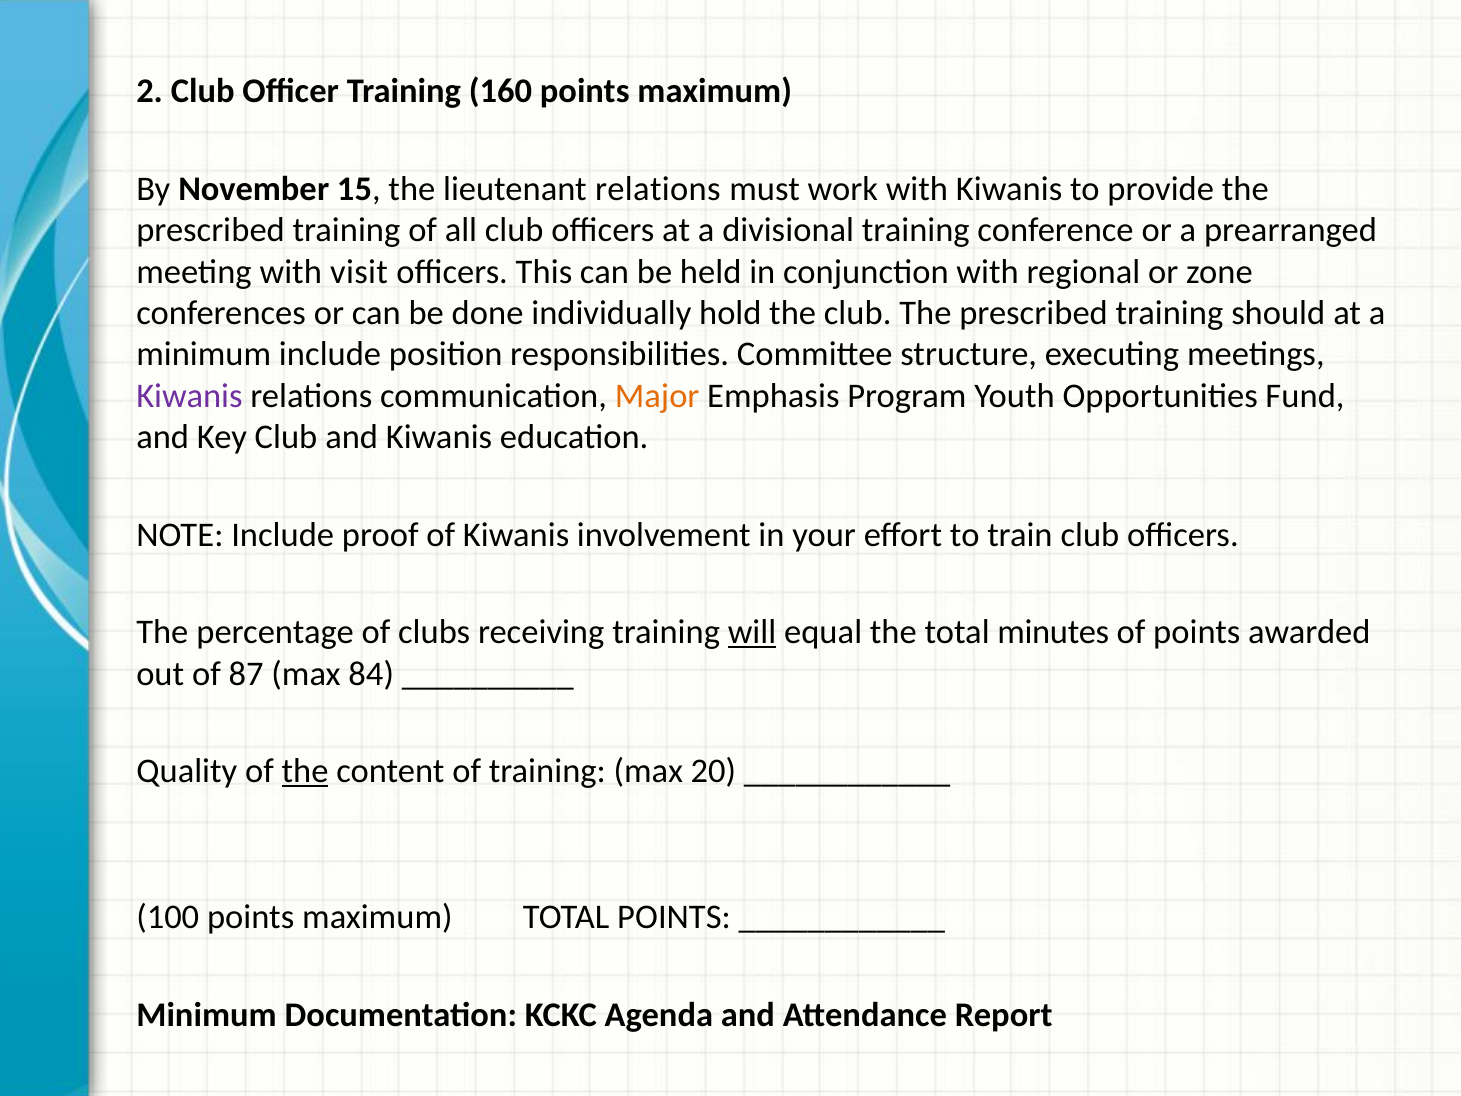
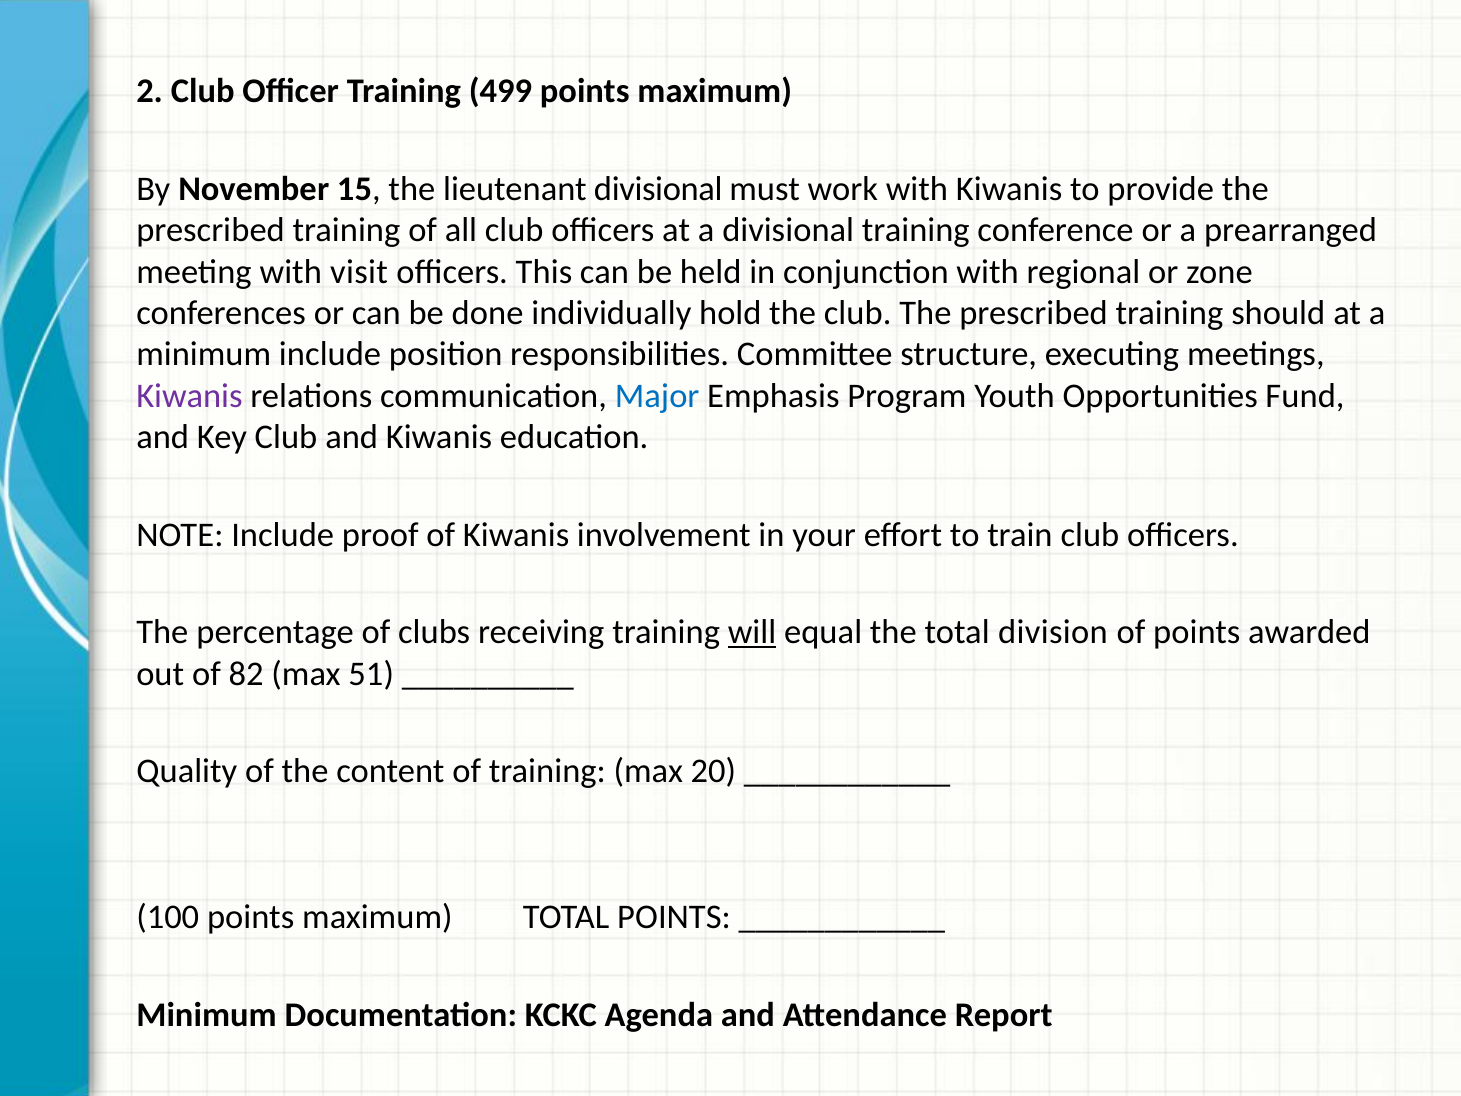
160: 160 -> 499 (500, 91)
lieutenant relations: relations -> divisional (658, 189)
Major colour: orange -> blue (657, 396)
minutes: minutes -> division (1053, 632)
87: 87 -> 82 (246, 673)
84: 84 -> 51 (371, 673)
the underline: present -> none (305, 771)
